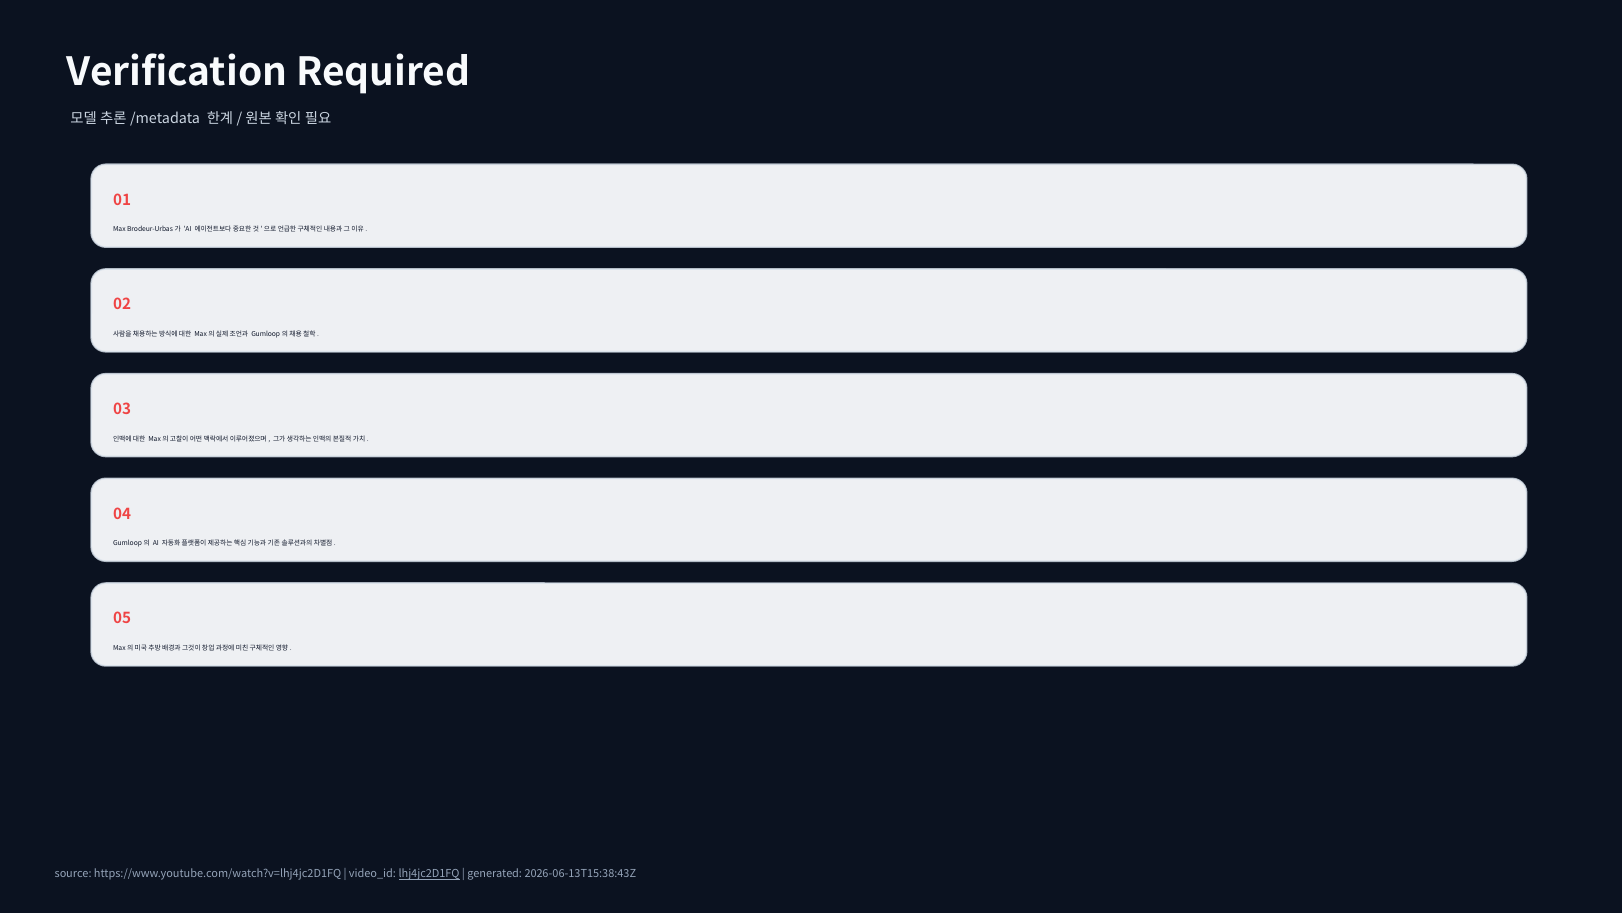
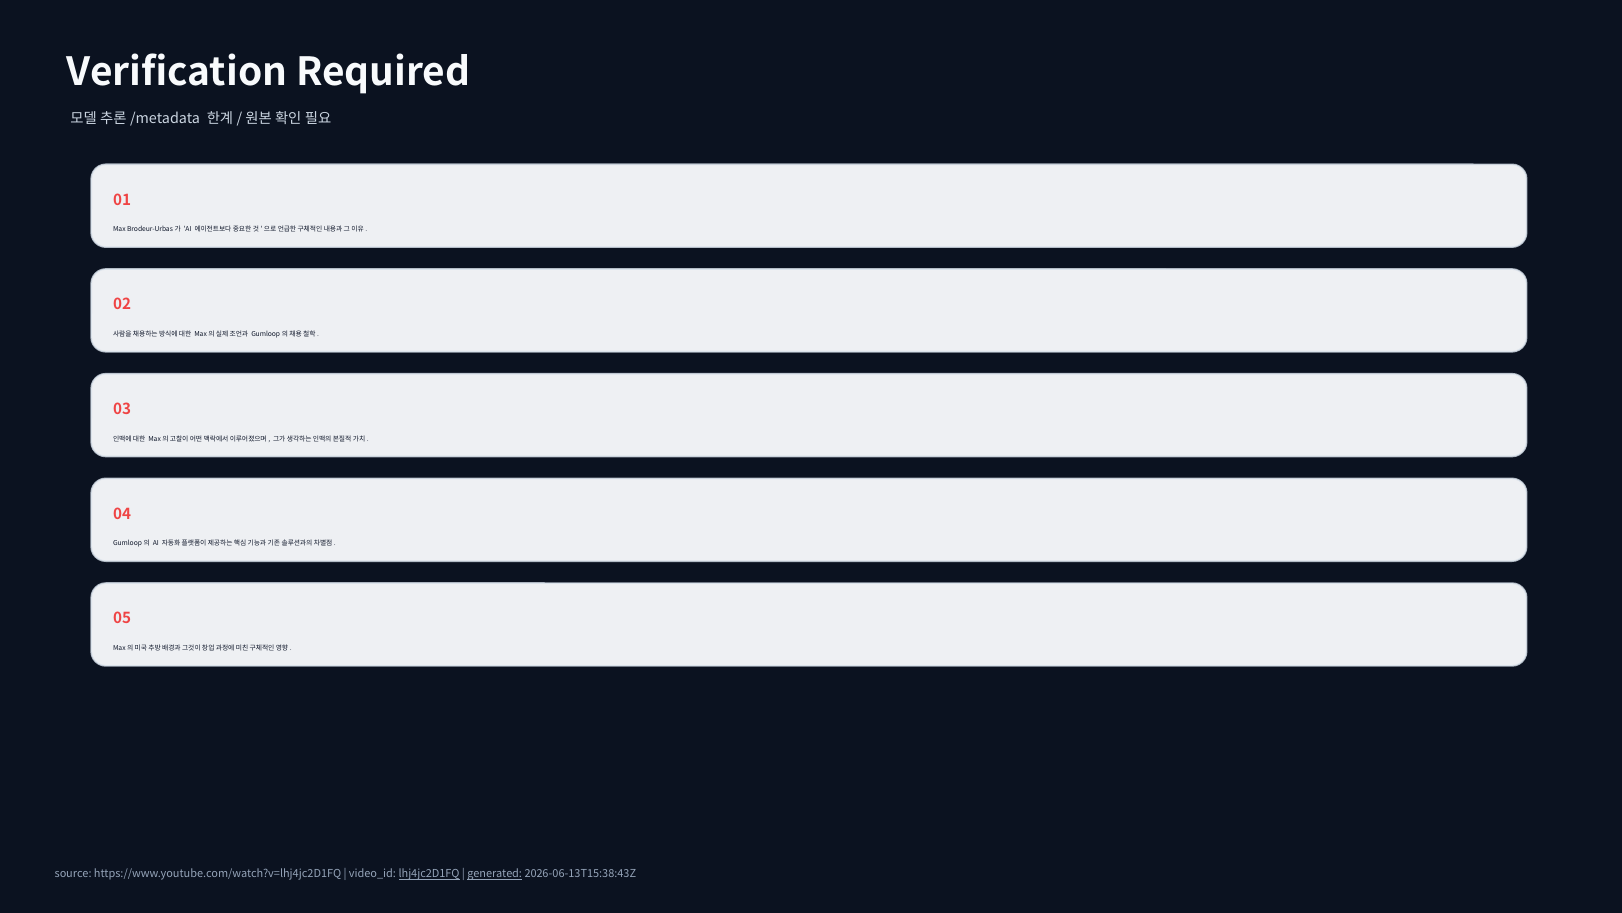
generated underline: none -> present (495, 874)
